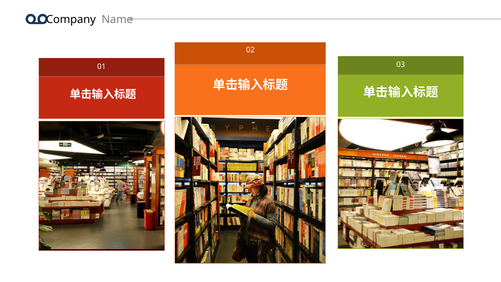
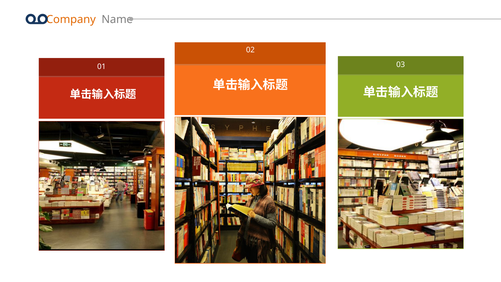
Company colour: black -> orange (71, 20)
